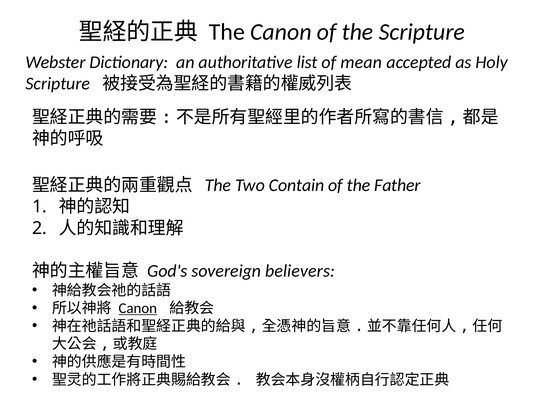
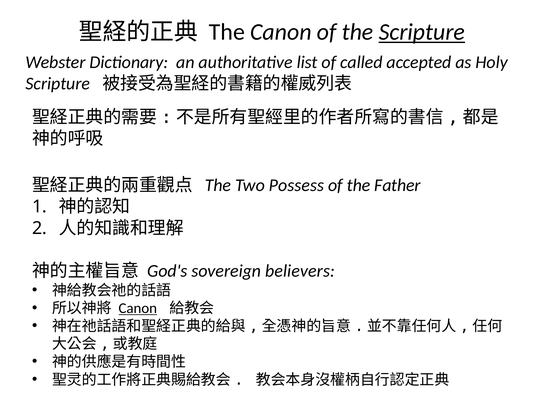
Scripture underline: none -> present (422, 32)
mean: mean -> called (361, 62)
Contain: Contain -> Possess (296, 185)
